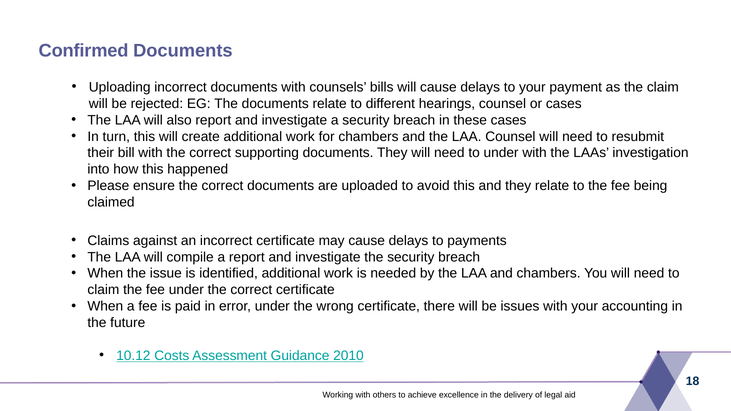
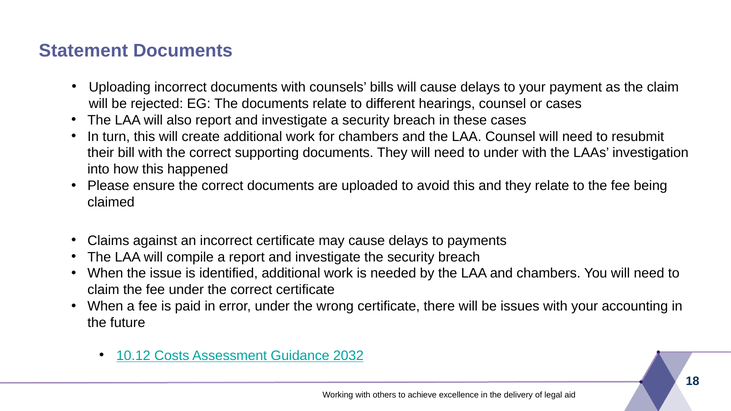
Confirmed: Confirmed -> Statement (83, 51)
2010: 2010 -> 2032 (348, 356)
